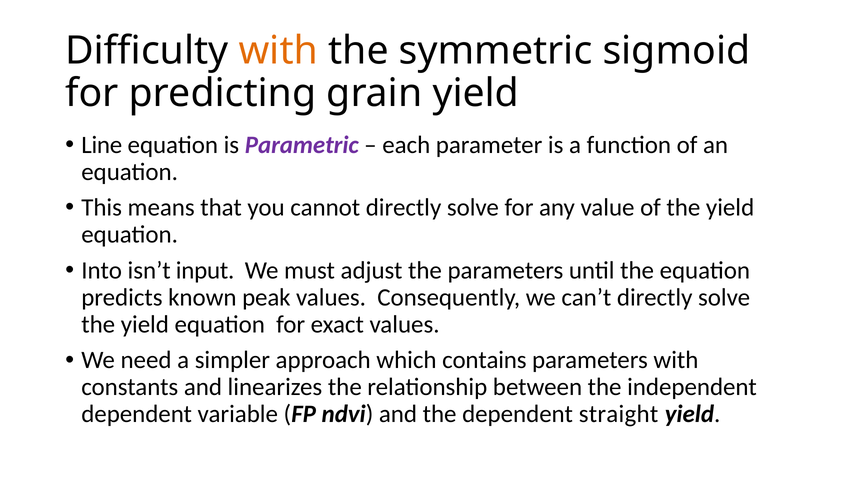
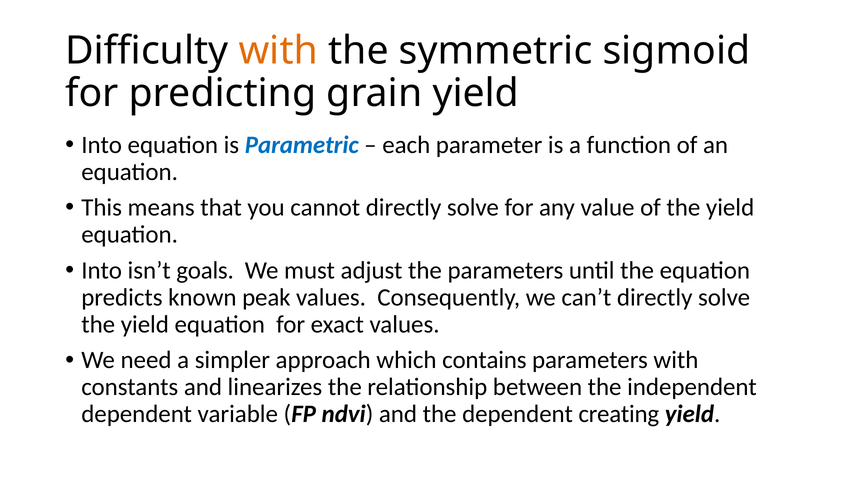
Line: Line -> Into (102, 145)
Parametric colour: purple -> blue (302, 145)
input: input -> goals (205, 270)
straight: straight -> creating (619, 414)
